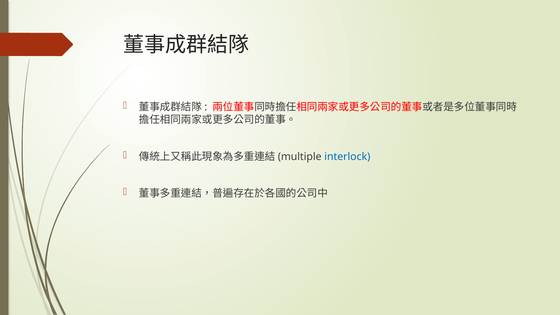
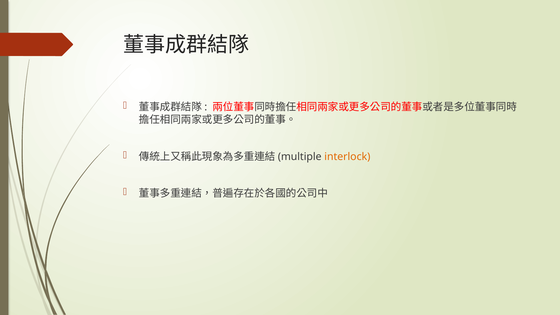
interlock colour: blue -> orange (347, 157)
